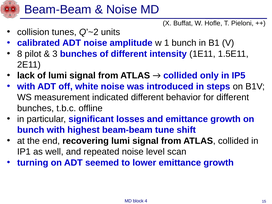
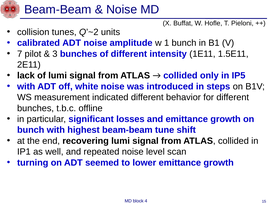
8: 8 -> 7 (20, 54)
